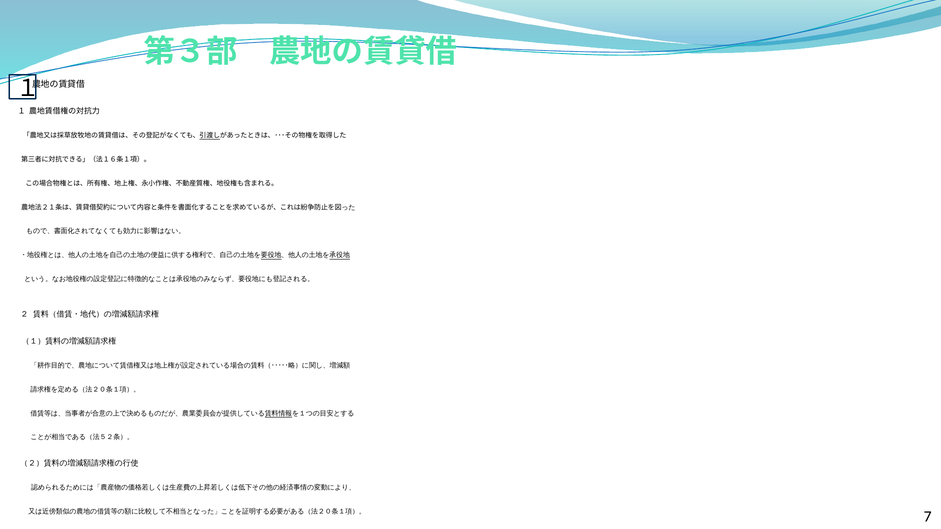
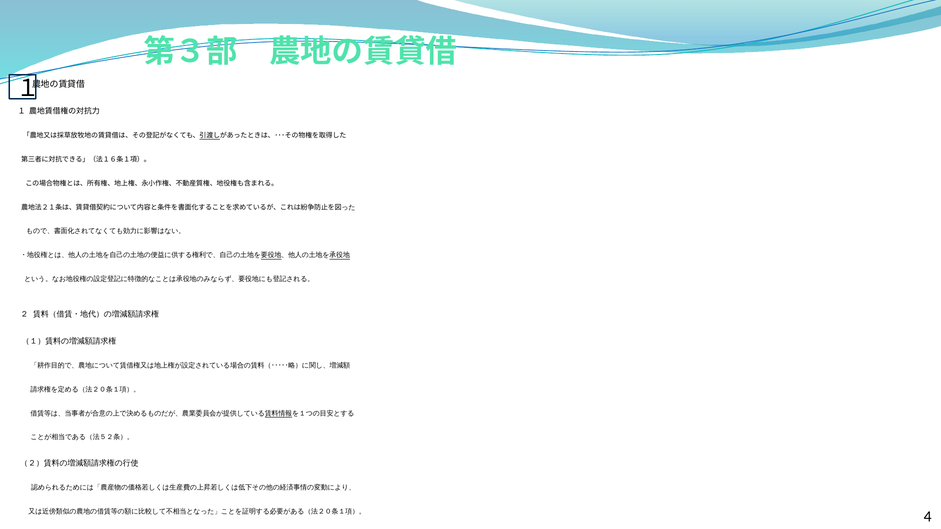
7: 7 -> 4 (928, 517)
